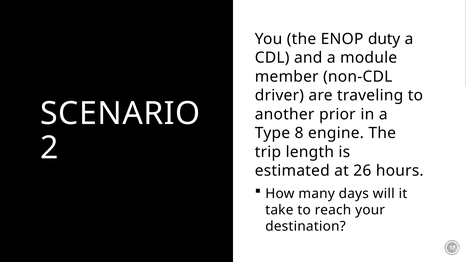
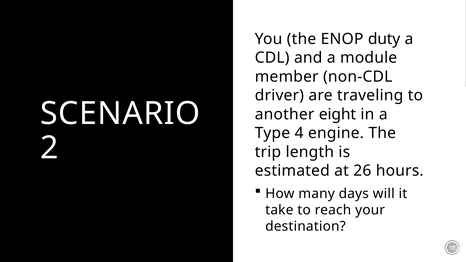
prior: prior -> eight (337, 114)
8: 8 -> 4 (299, 133)
